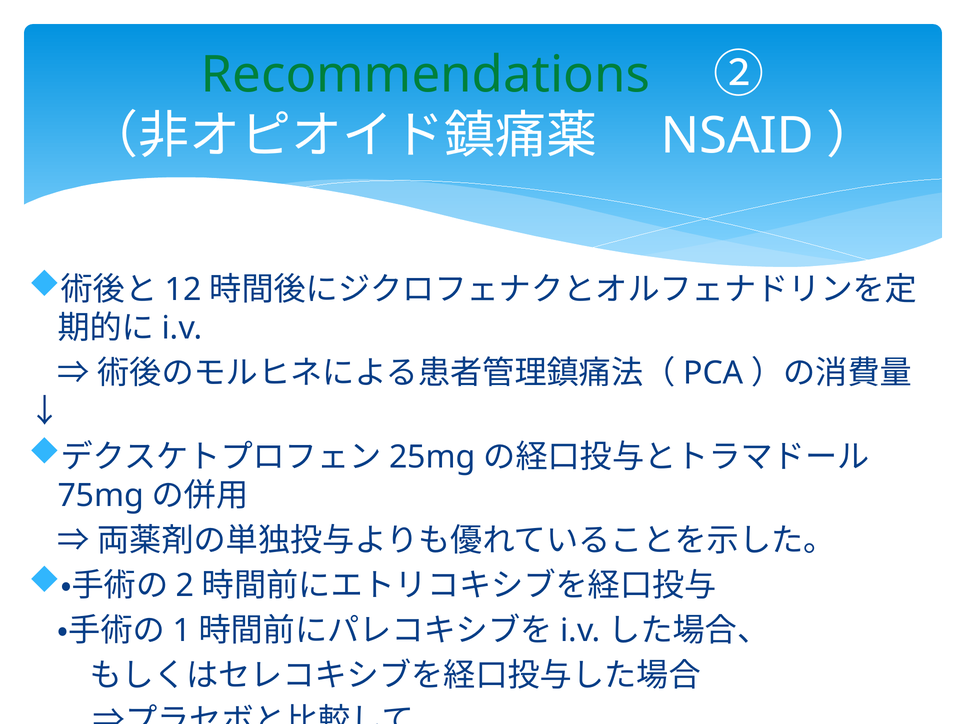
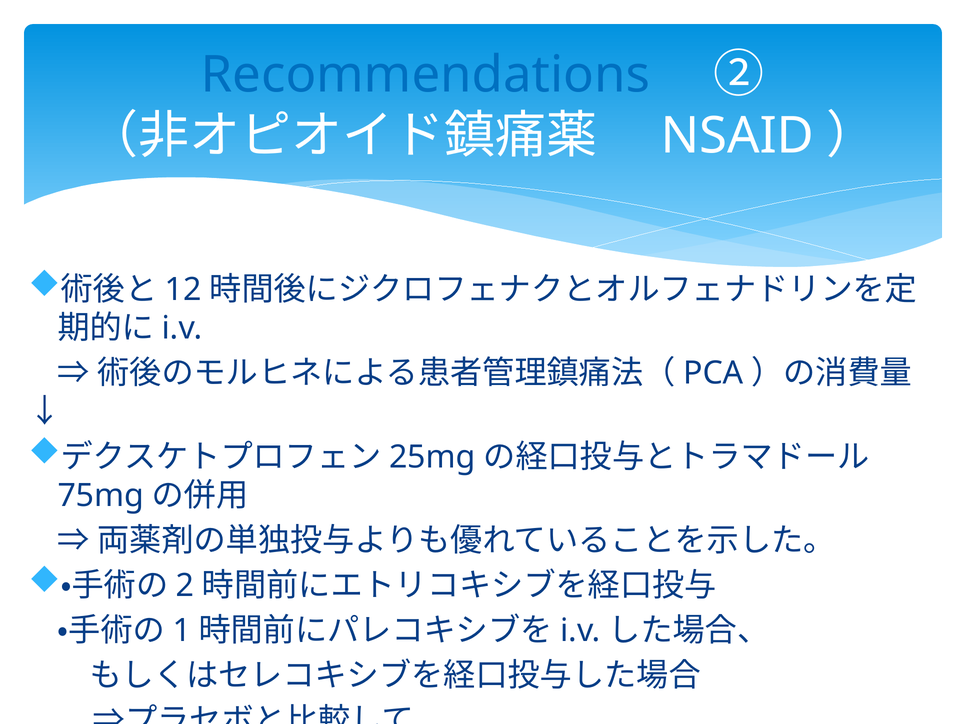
Recommendations colour: green -> blue (425, 75)
